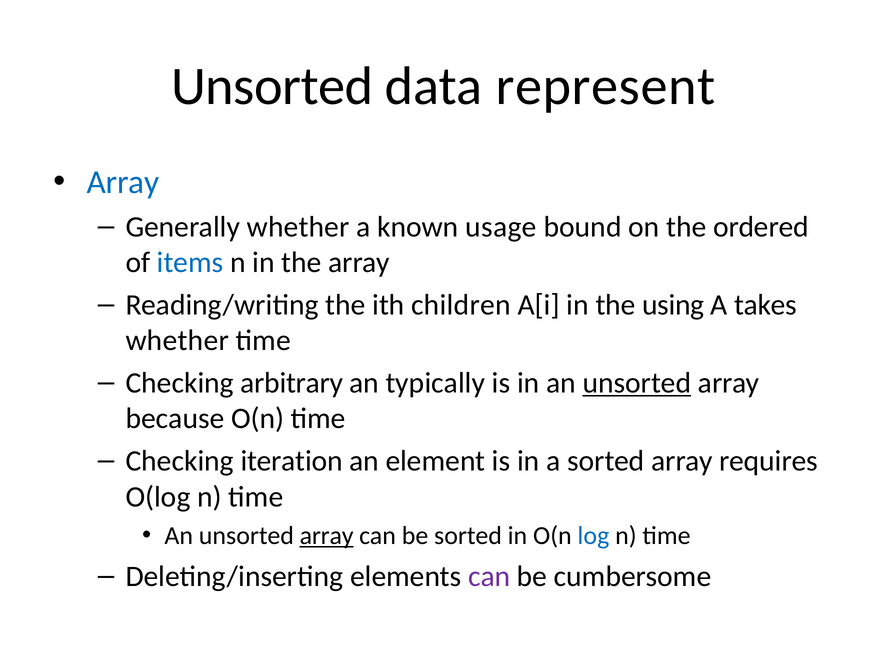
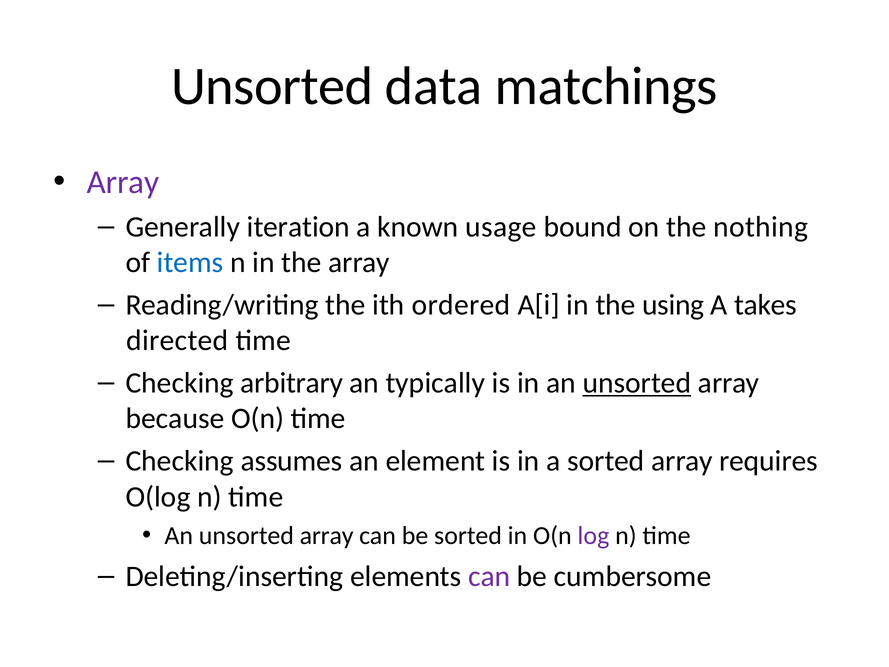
represent: represent -> matchings (606, 86)
Array colour: blue -> purple (123, 182)
Generally whether: whether -> iteration (298, 227)
ordered: ordered -> nothing (761, 227)
children: children -> ordered (461, 305)
whether: whether -> directed (177, 340)
iteration: iteration -> assumes (292, 461)
array underline: present -> none (327, 536)
log colour: blue -> purple (593, 536)
